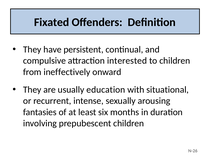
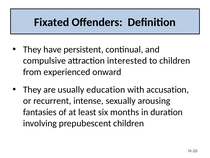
ineffectively: ineffectively -> experienced (67, 72)
situational: situational -> accusation (168, 89)
